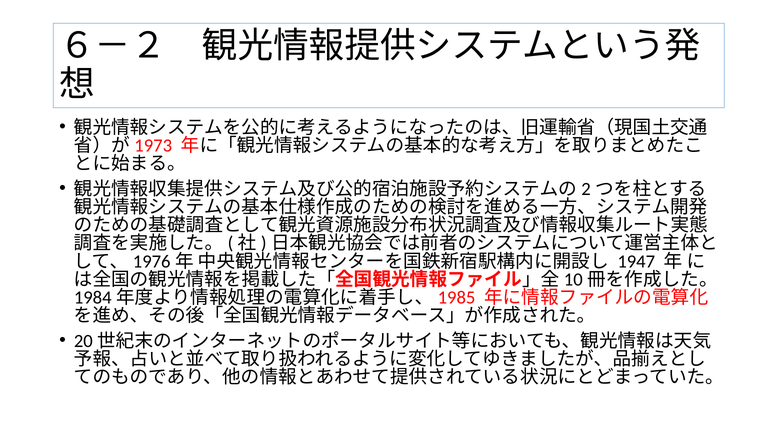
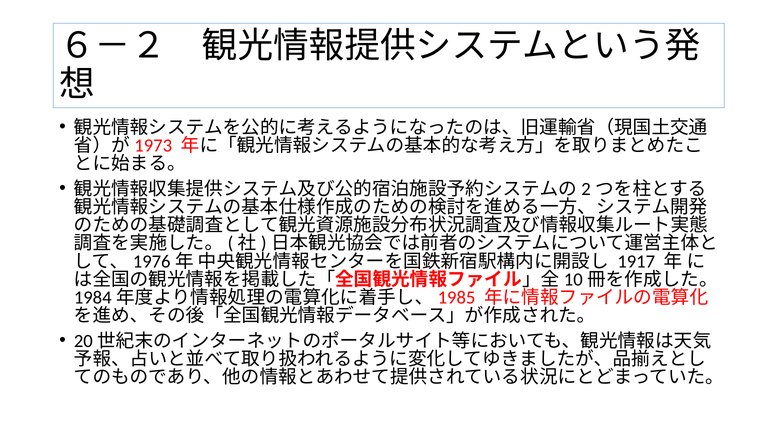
1947: 1947 -> 1917 (636, 262)
